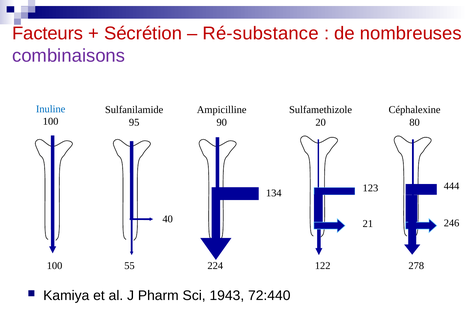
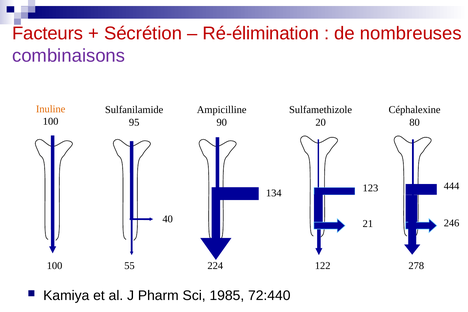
Ré-substance: Ré-substance -> Ré-élimination (261, 34)
Inuline colour: blue -> orange (51, 109)
1943: 1943 -> 1985 (227, 296)
